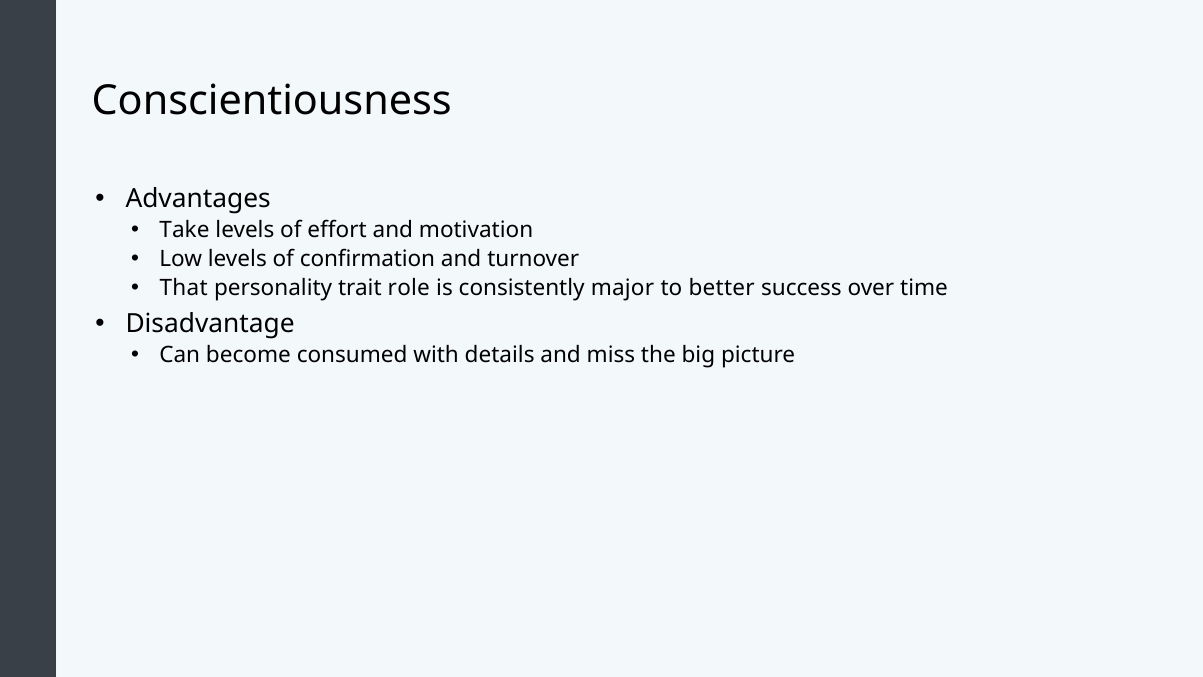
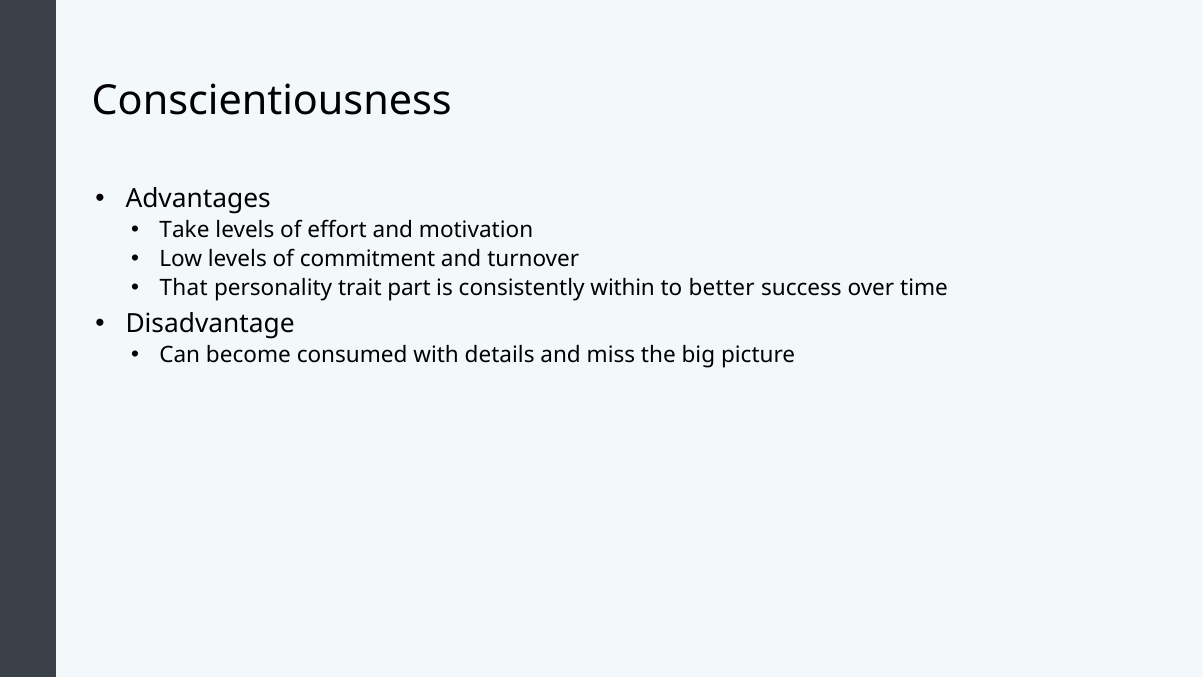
confirmation: confirmation -> commitment (368, 259)
role: role -> part (409, 288)
major: major -> within (623, 288)
